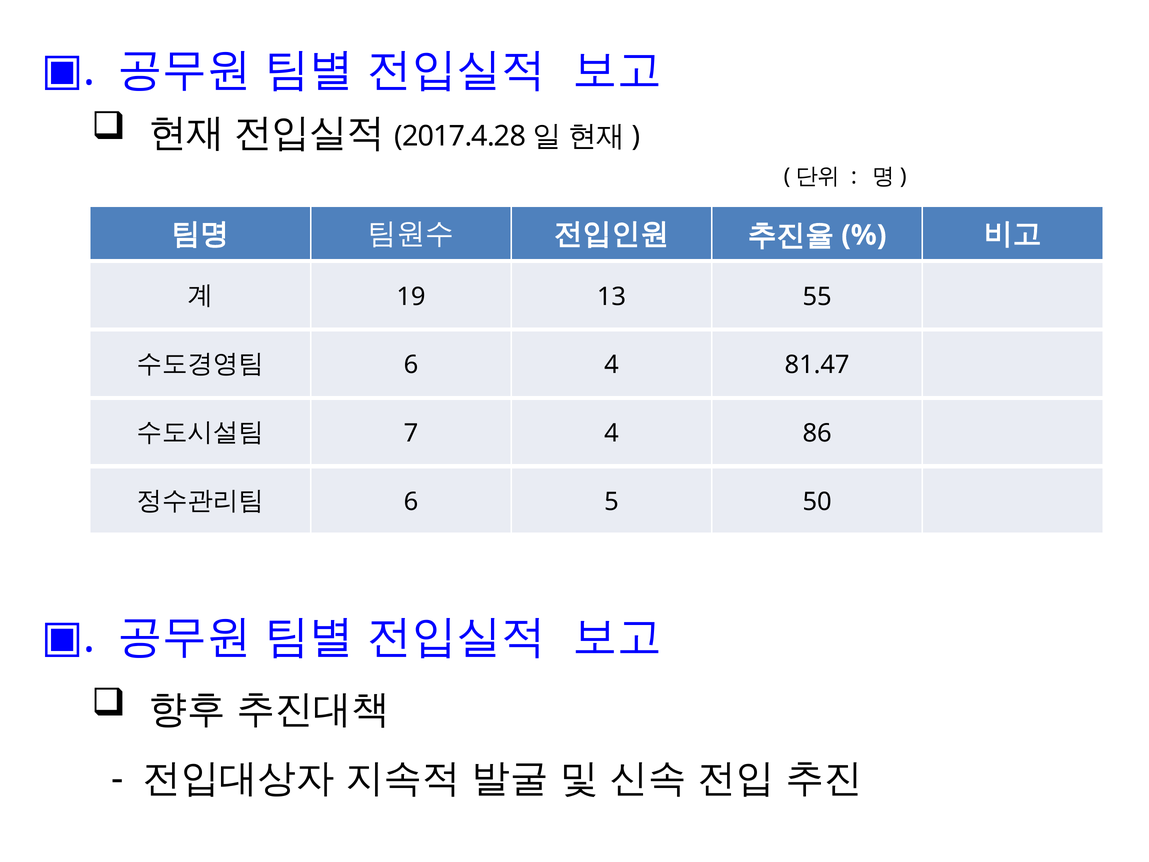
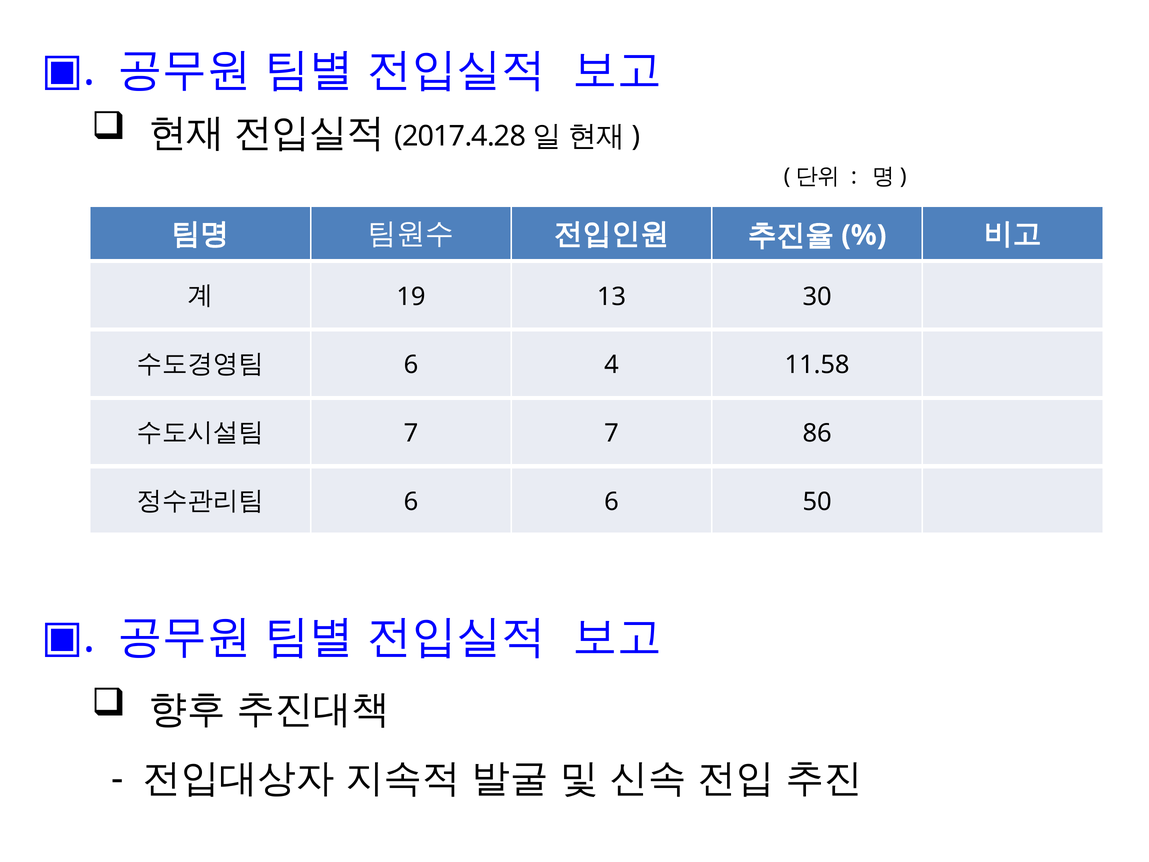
55: 55 -> 30 (817, 297)
81.47: 81.47 -> 11.58 (817, 365)
7 4: 4 -> 7 (612, 433)
6 5: 5 -> 6 (612, 502)
